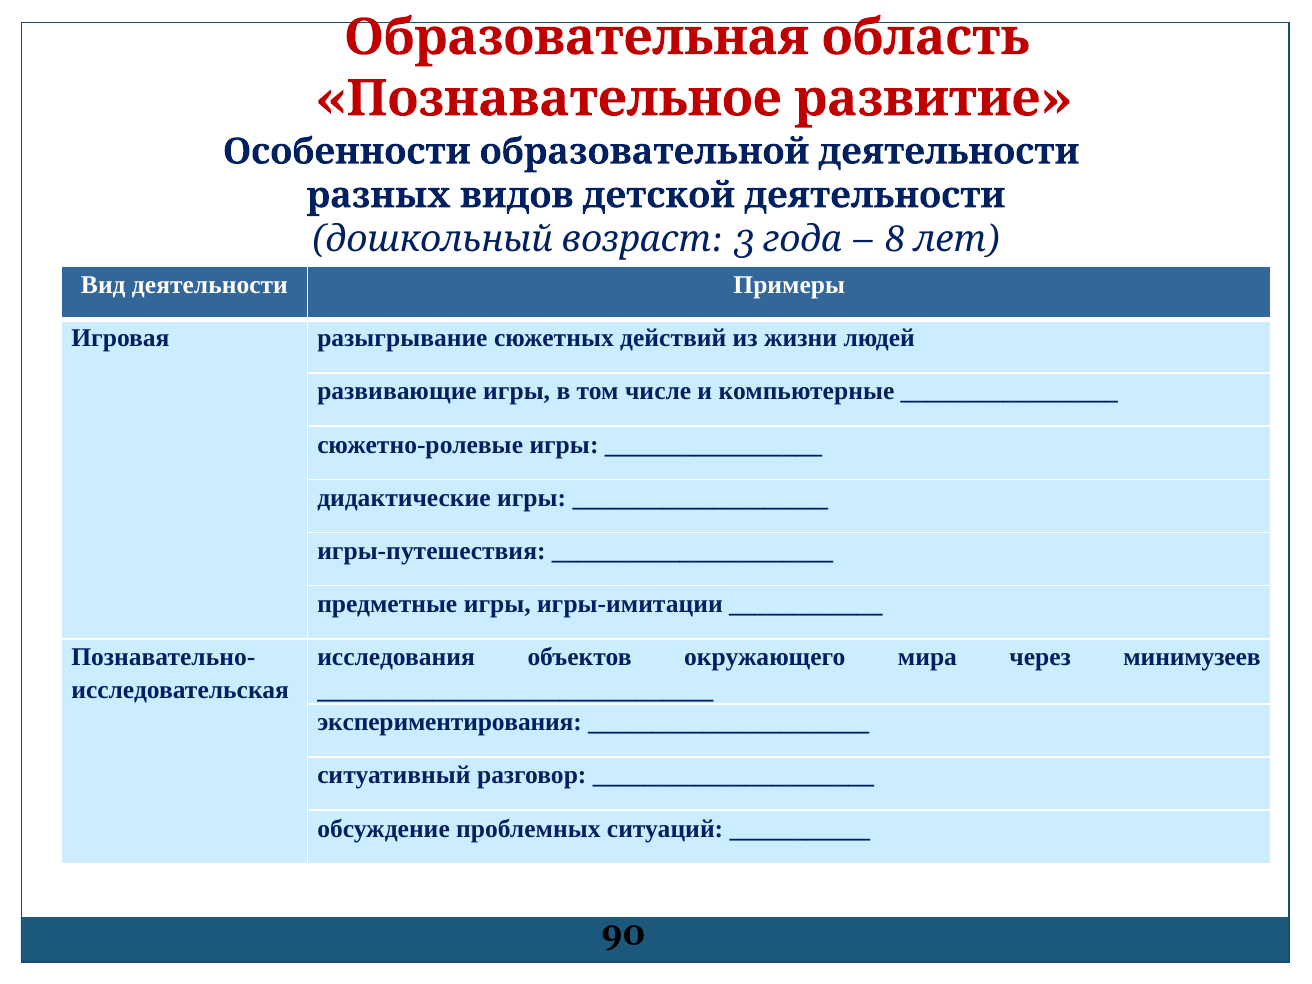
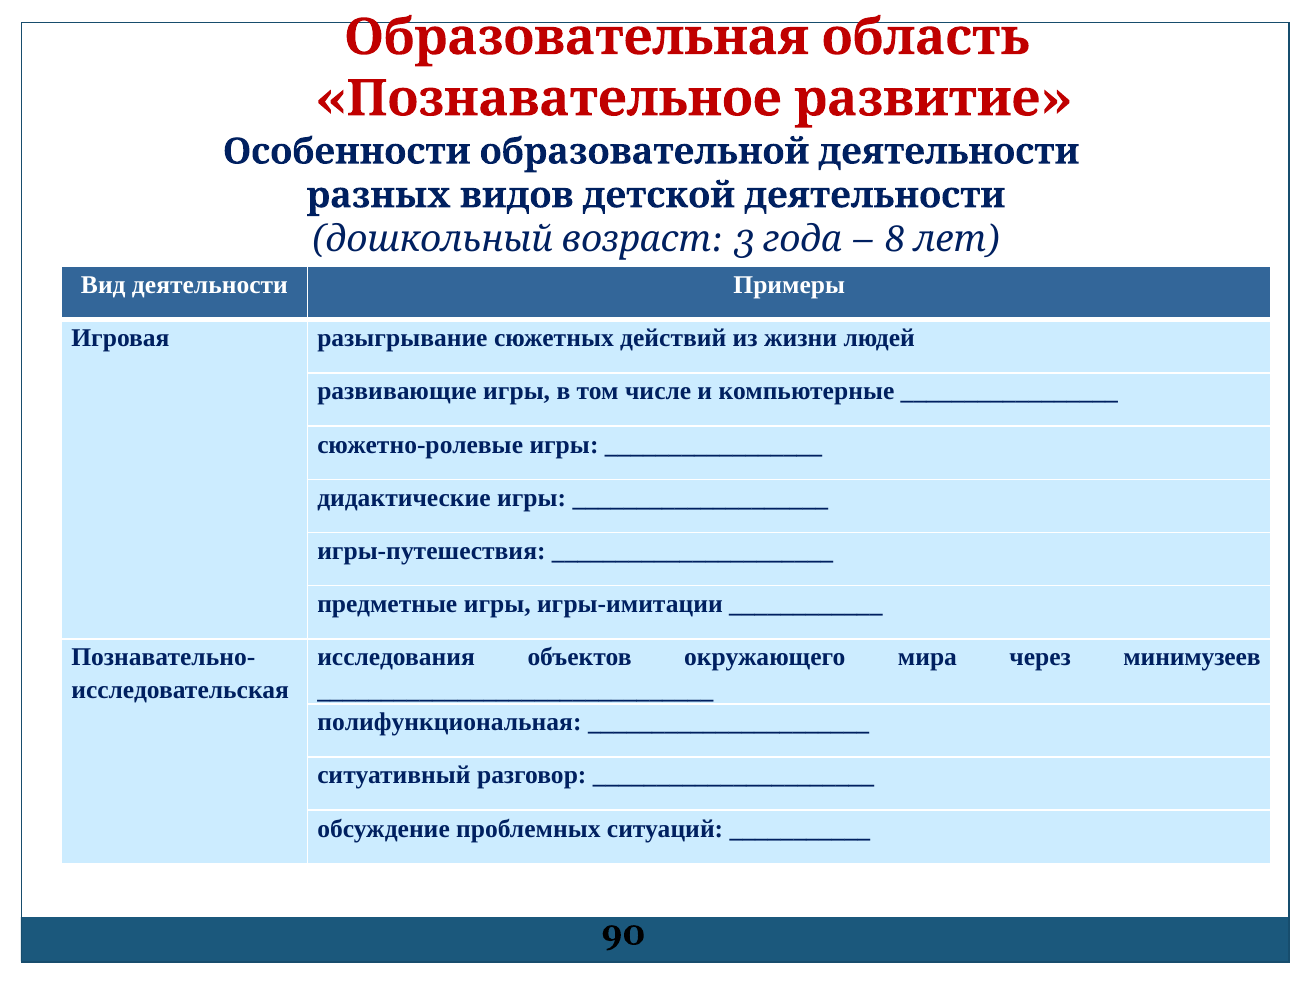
экспериментирования: экспериментирования -> полифункциональная (449, 722)
